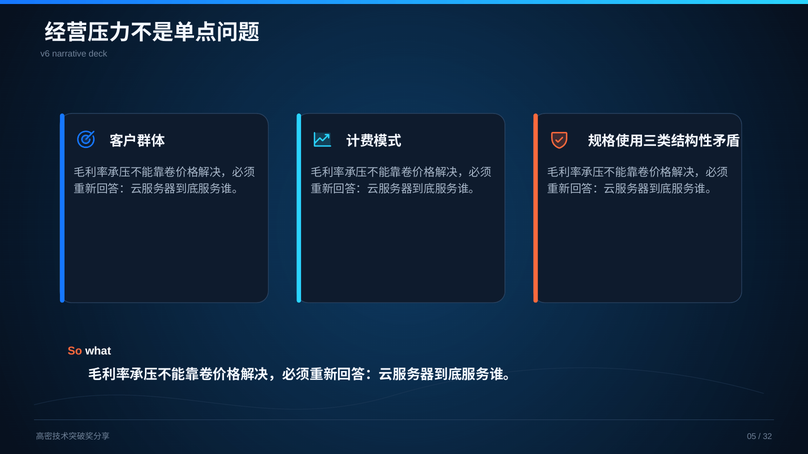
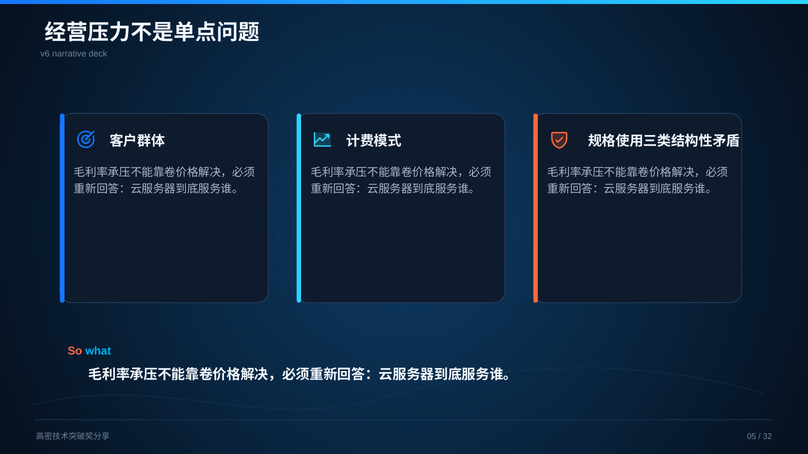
what colour: white -> light blue (98, 351)
